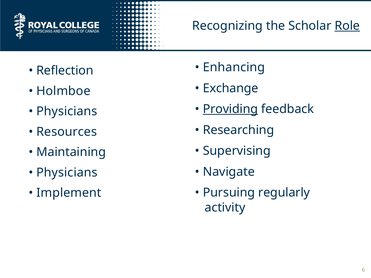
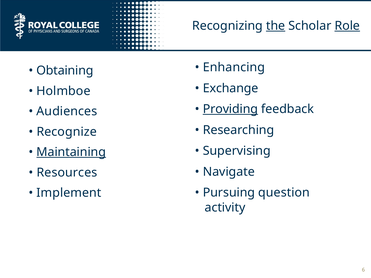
the underline: none -> present (276, 26)
Reflection: Reflection -> Obtaining (65, 71)
Physicians: Physicians -> Audiences (67, 111)
Resources: Resources -> Recognize (67, 132)
Maintaining underline: none -> present (71, 152)
Physicians: Physicians -> Resources (67, 173)
regularly: regularly -> question (284, 193)
